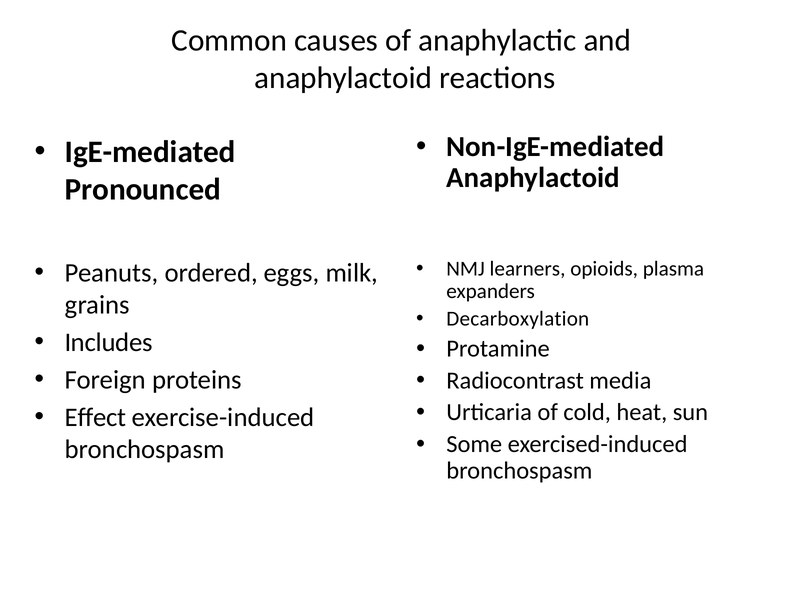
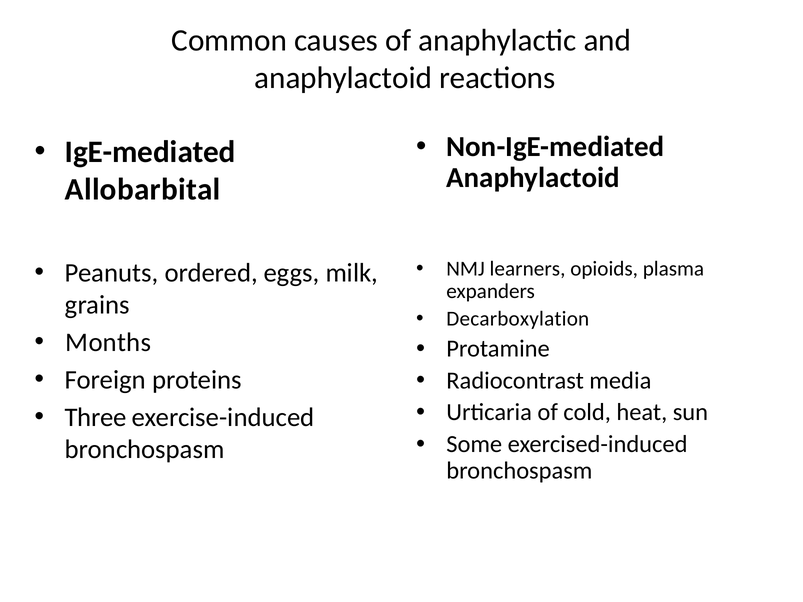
Pronounced: Pronounced -> Allobarbital (143, 189)
Includes: Includes -> Months (108, 342)
Effect: Effect -> Three (96, 417)
